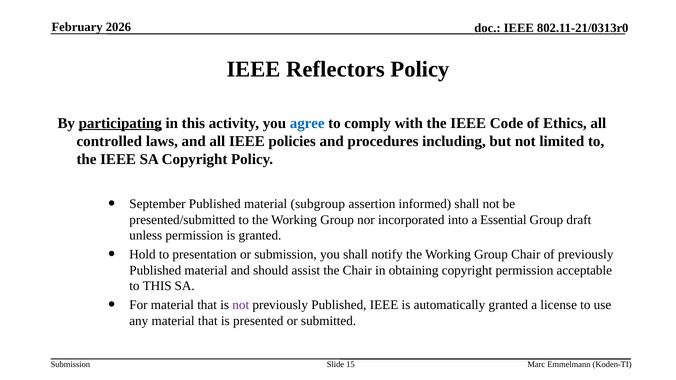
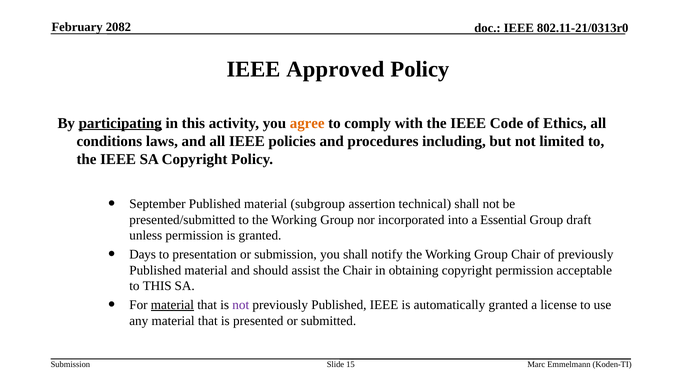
2026: 2026 -> 2082 (118, 27)
Reflectors: Reflectors -> Approved (335, 69)
agree colour: blue -> orange (307, 123)
controlled: controlled -> conditions (109, 141)
informed: informed -> technical (425, 204)
Hold: Hold -> Days (143, 255)
material underline: none -> present (172, 305)
